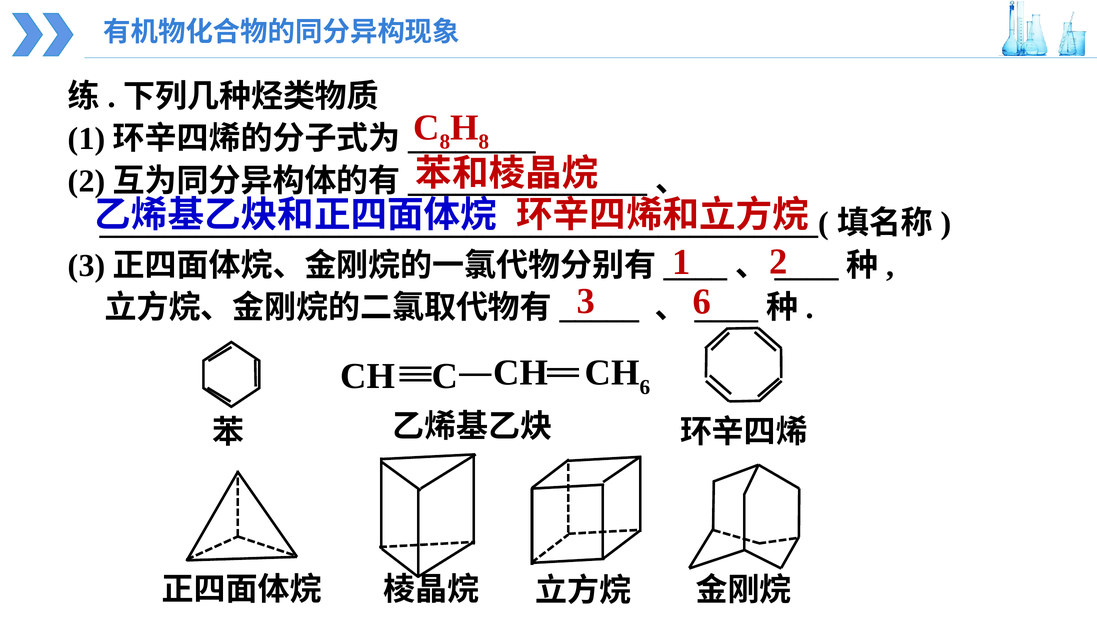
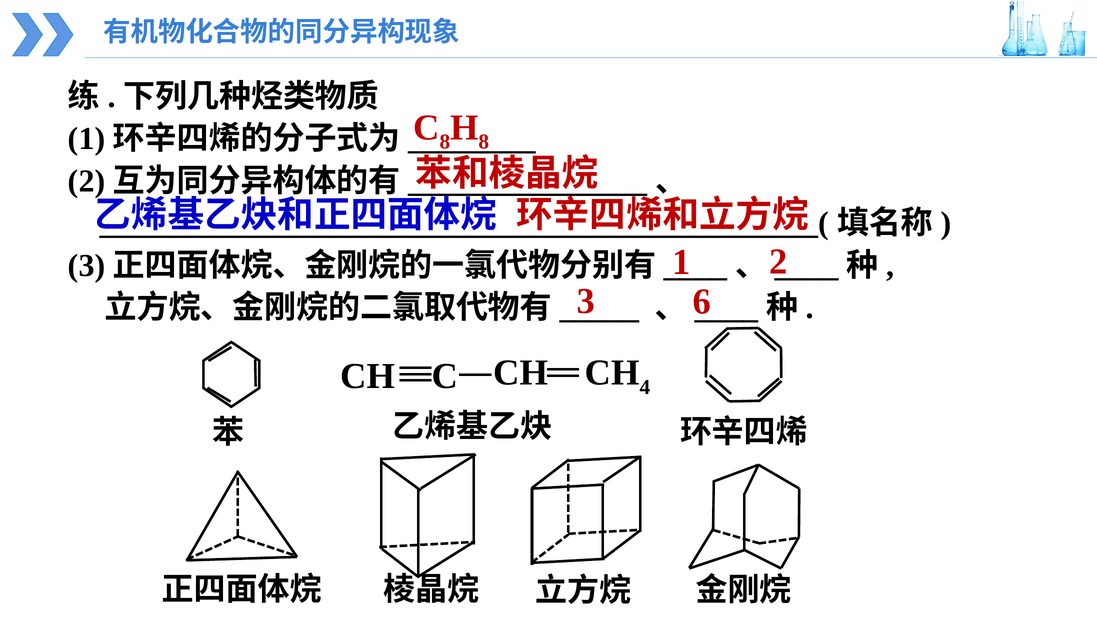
CH 6: 6 -> 4 (645, 387)
